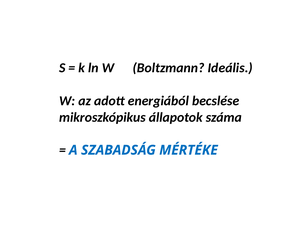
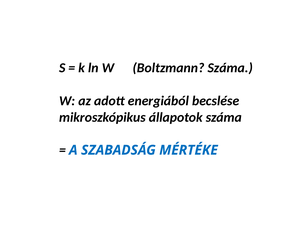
Boltzmann Ideális: Ideális -> Száma (230, 68)
